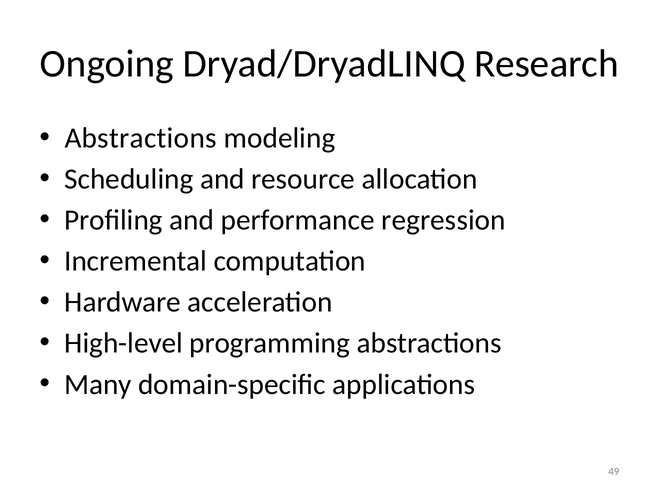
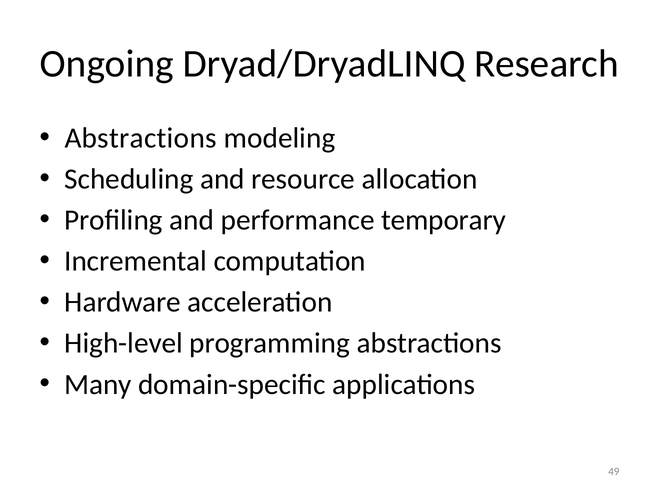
regression: regression -> temporary (444, 220)
